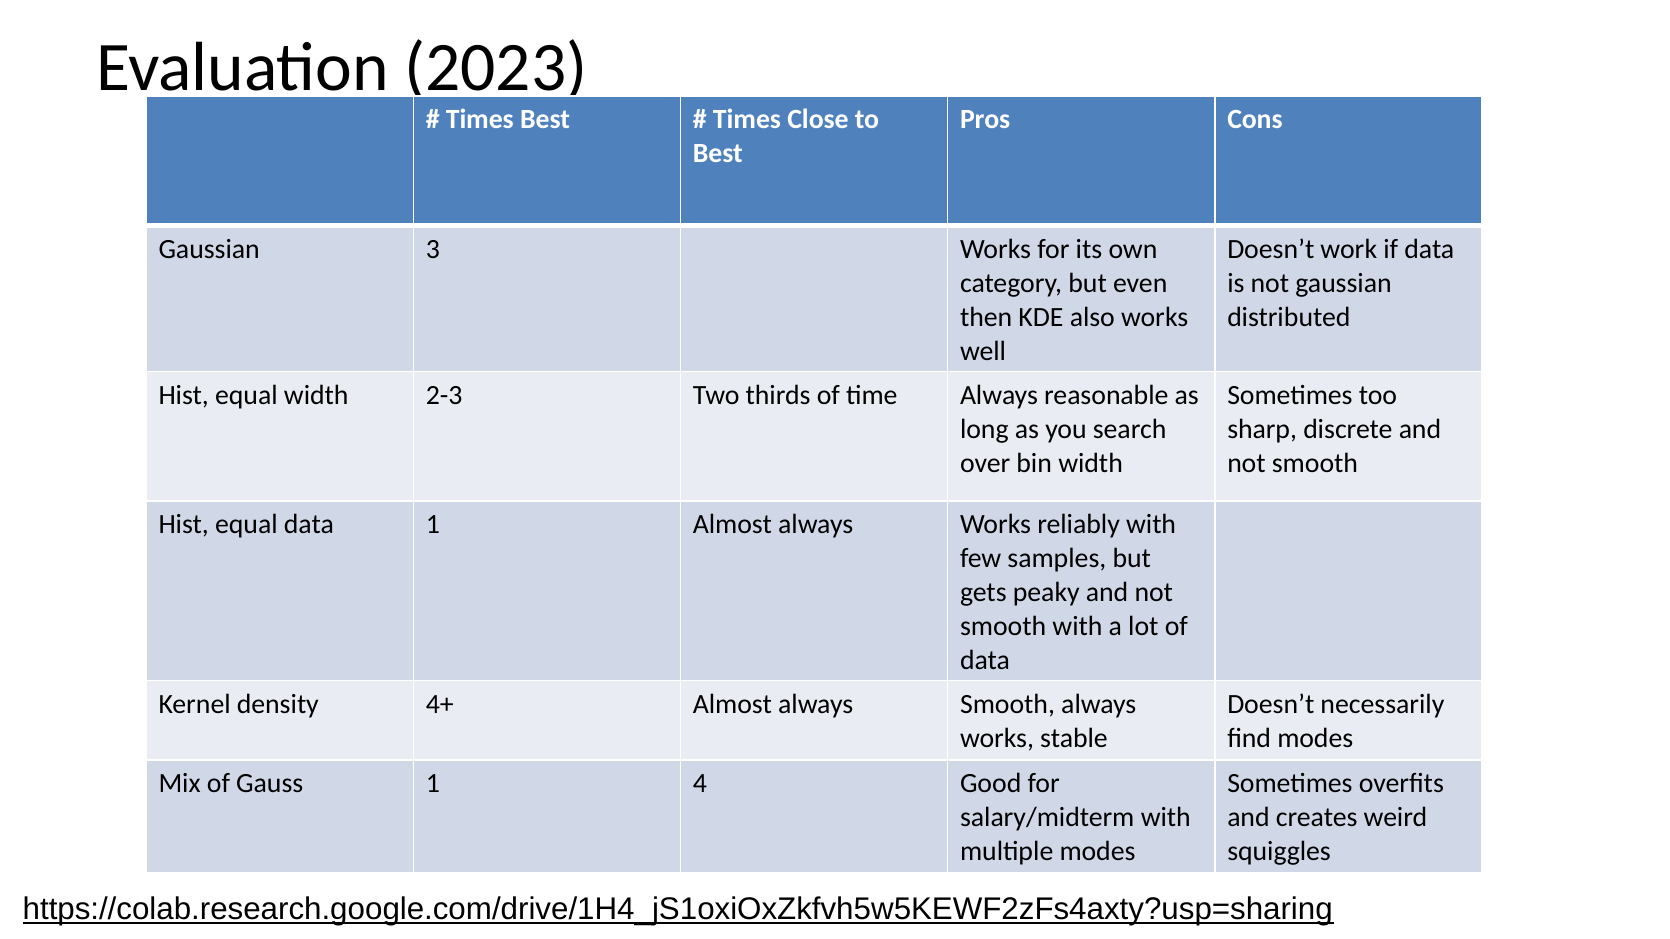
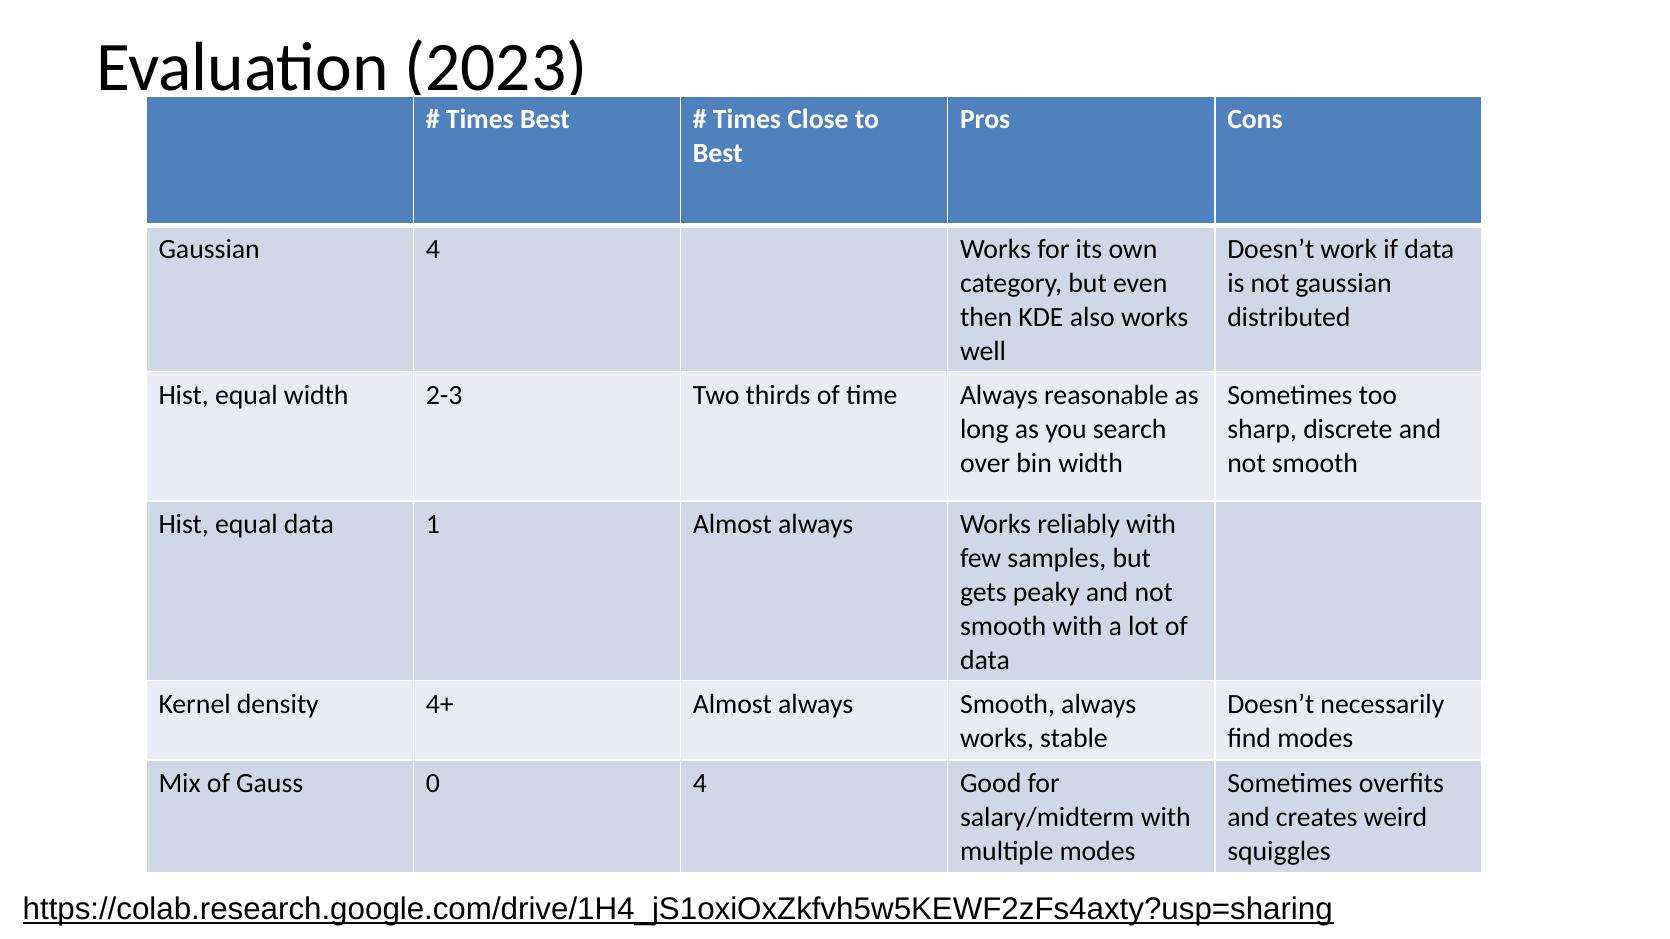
Gaussian 3: 3 -> 4 (433, 249)
Gauss 1: 1 -> 0 (433, 784)
